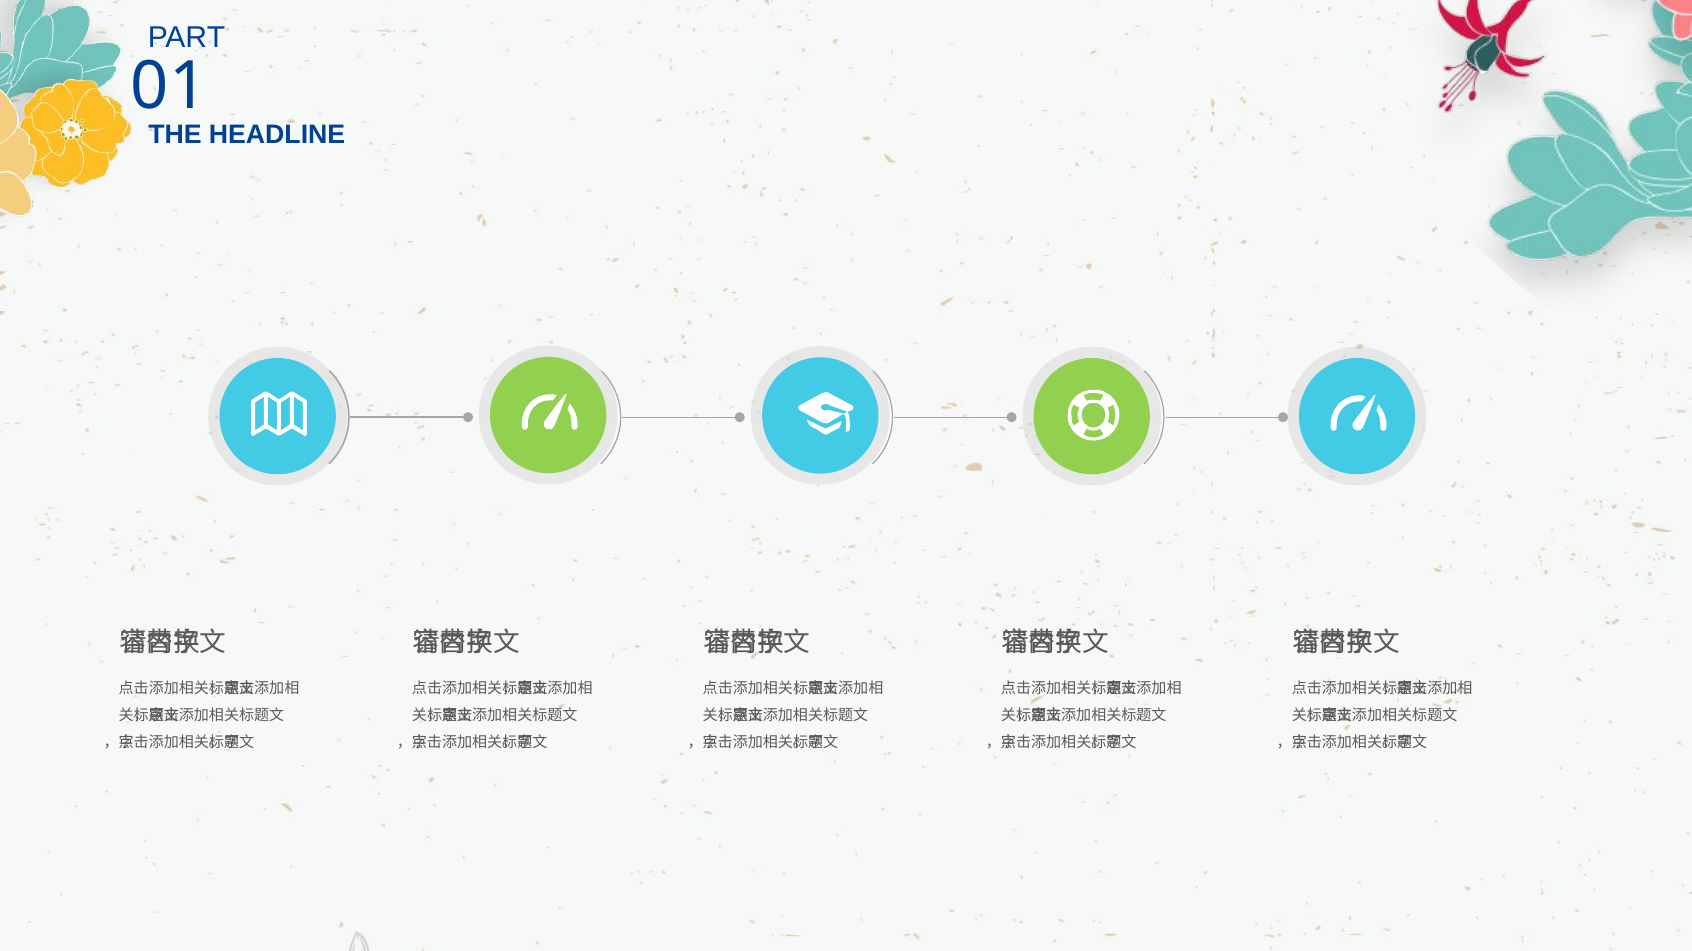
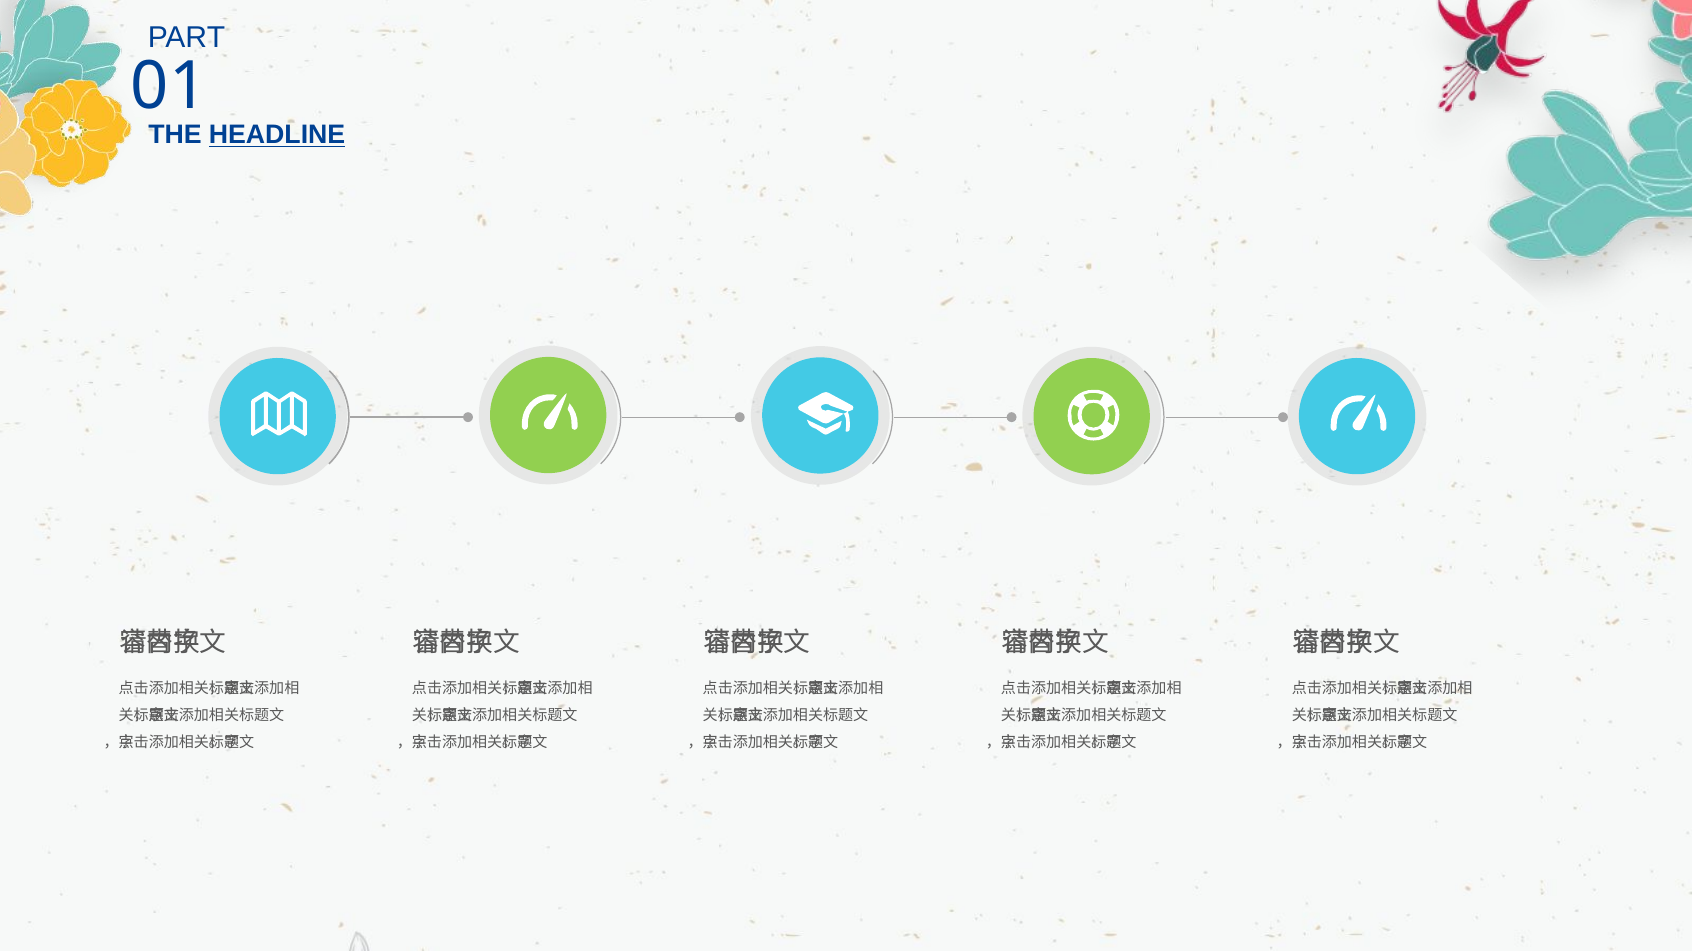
HEADLINE underline: none -> present (277, 135)
